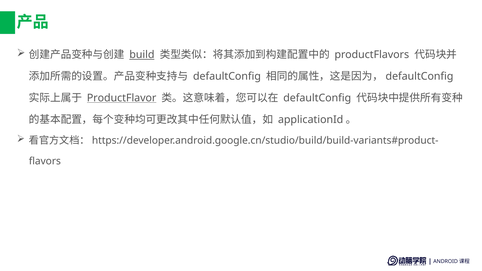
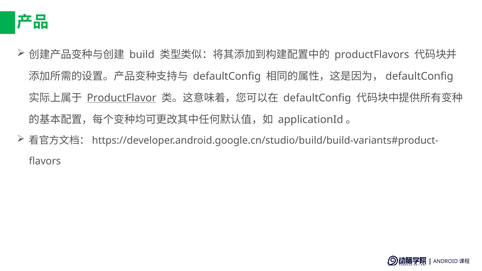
build underline: present -> none (142, 55)
